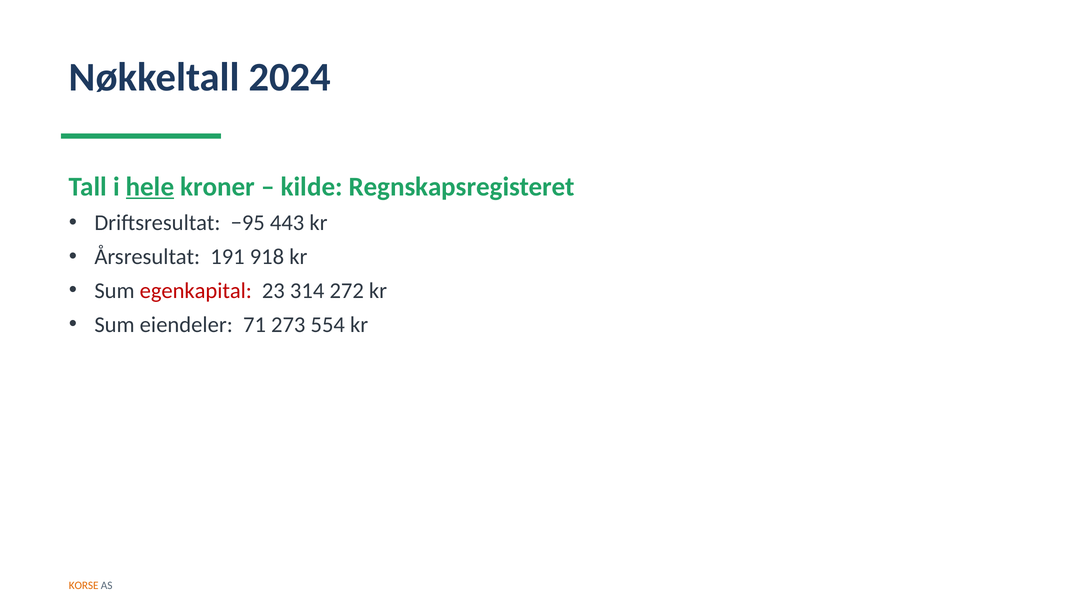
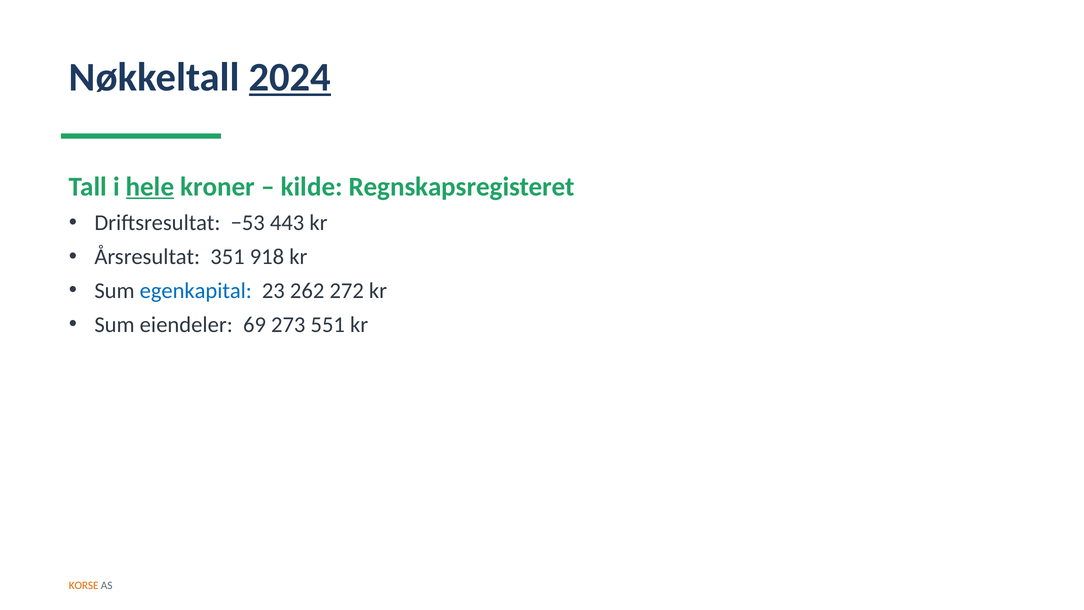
2024 underline: none -> present (290, 77)
−95: −95 -> −53 (248, 223)
191: 191 -> 351 (227, 257)
egenkapital colour: red -> blue (196, 291)
314: 314 -> 262 (307, 291)
71: 71 -> 69 (254, 325)
554: 554 -> 551 (328, 325)
